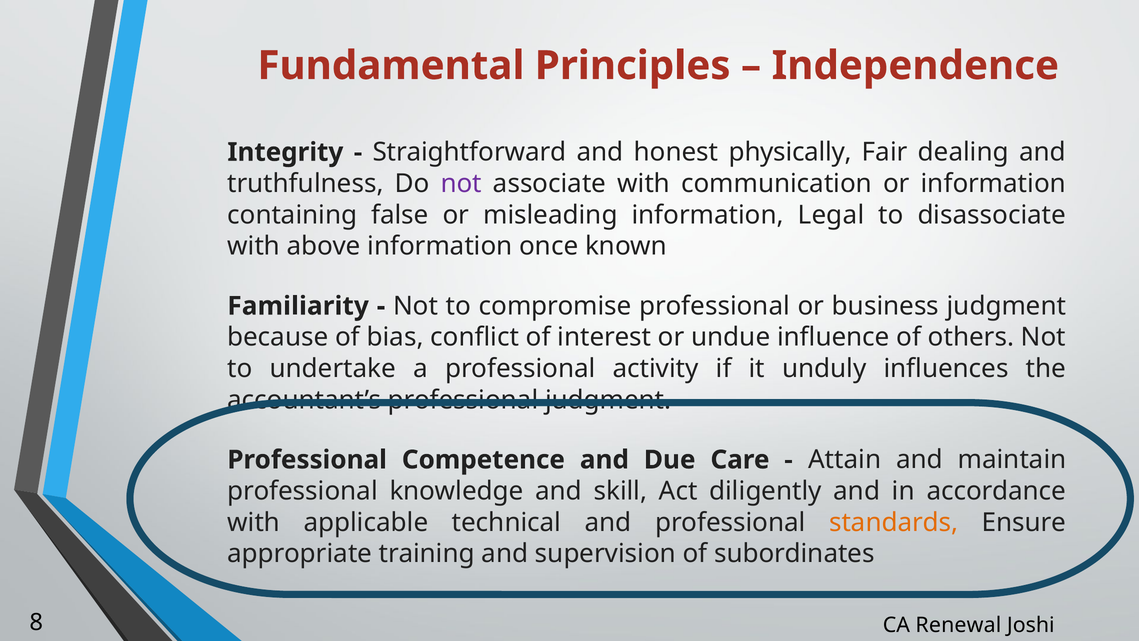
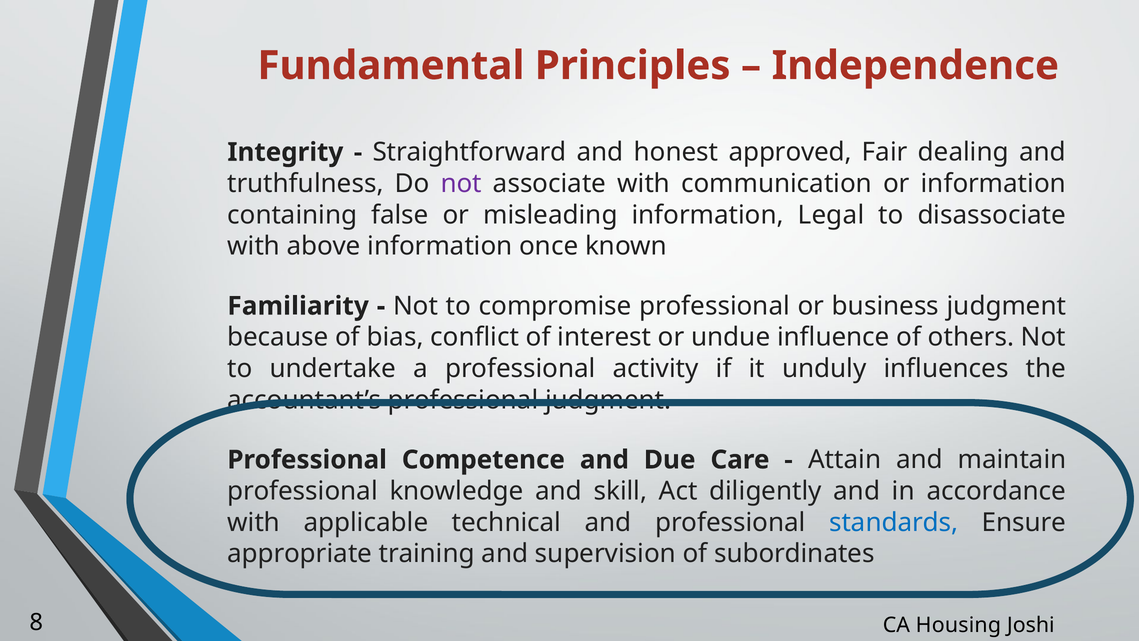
physically: physically -> approved (790, 152)
standards colour: orange -> blue (894, 522)
Renewal: Renewal -> Housing (958, 625)
